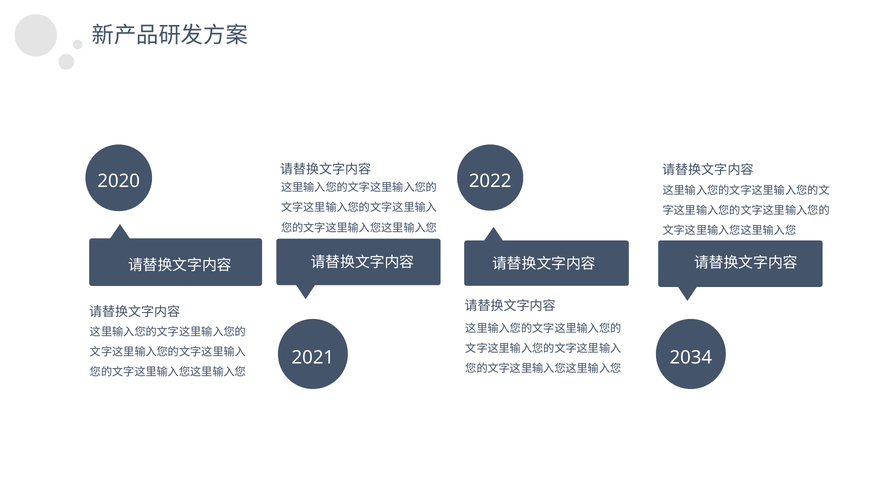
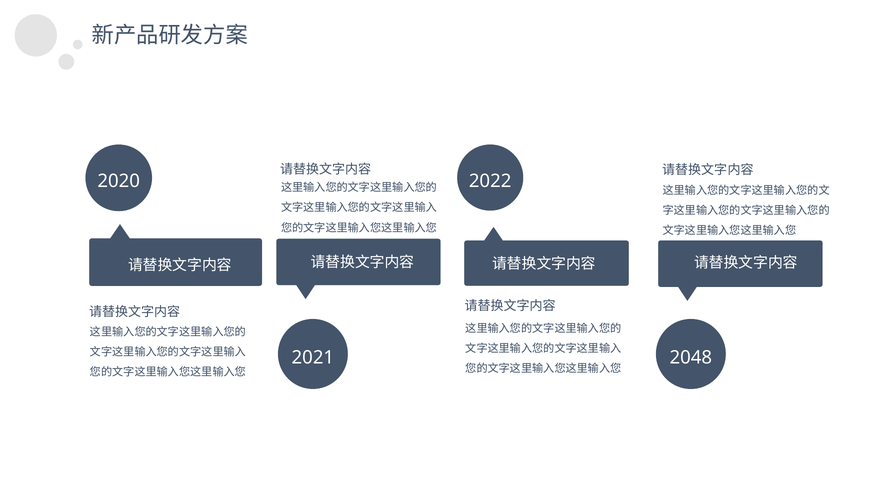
2034: 2034 -> 2048 (691, 357)
